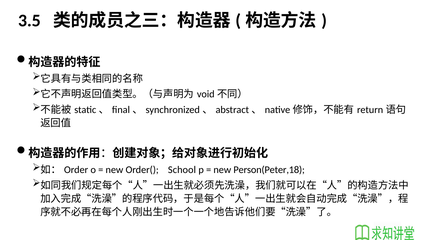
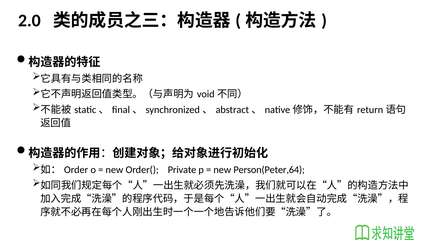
3.5: 3.5 -> 2.0 (29, 21)
School: School -> Private (182, 170)
Person(Peter,18: Person(Peter,18 -> Person(Peter,64 (269, 170)
